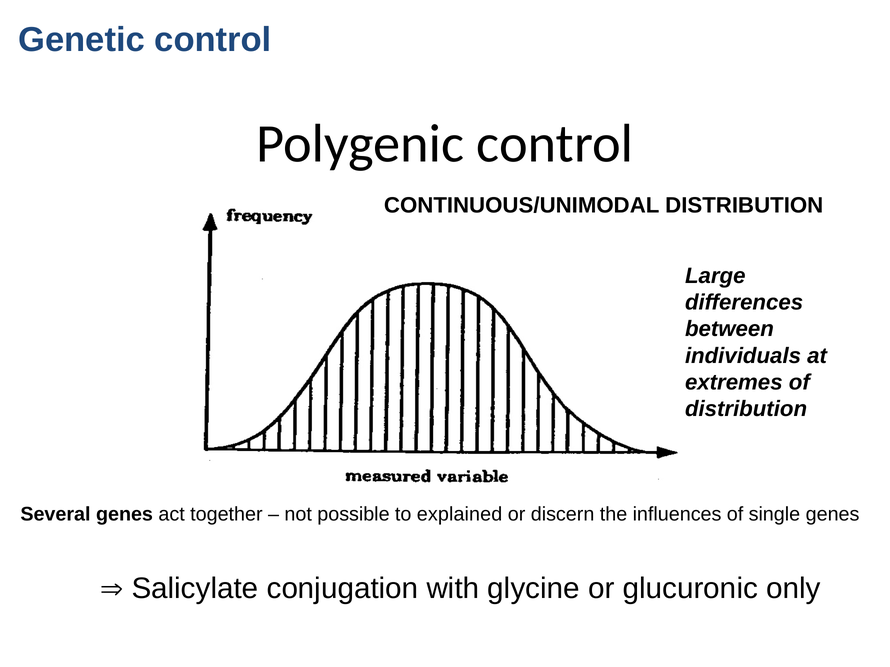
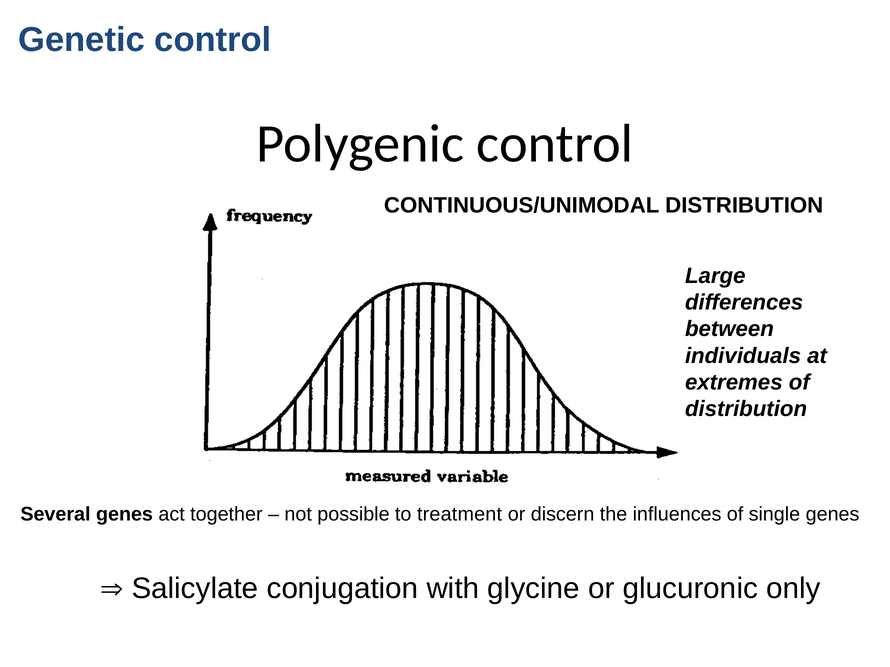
explained: explained -> treatment (460, 515)
